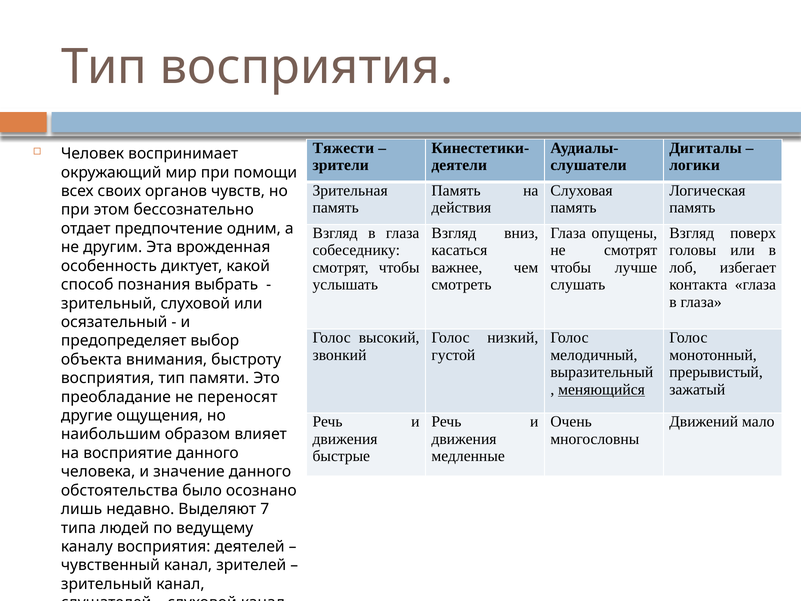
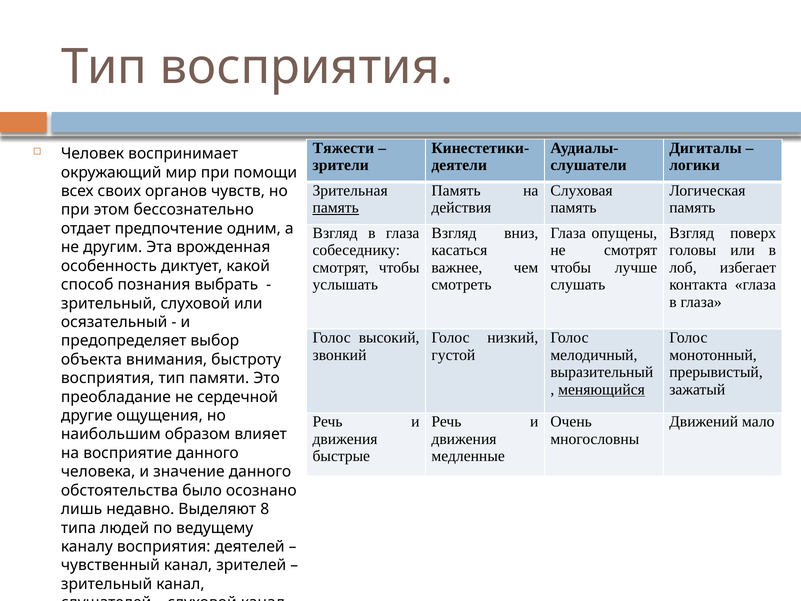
память underline: none -> present (336, 208)
переносят: переносят -> сердечной (238, 397)
7: 7 -> 8 (265, 509)
